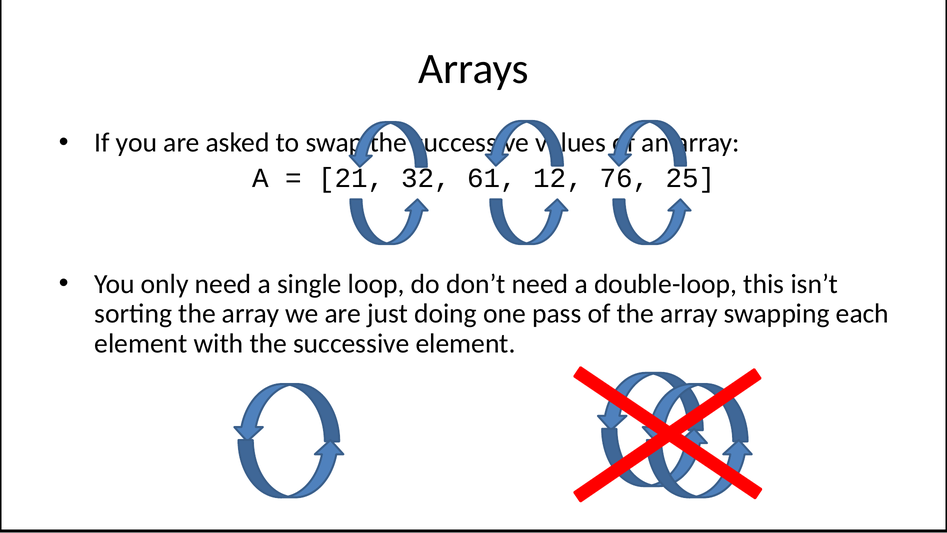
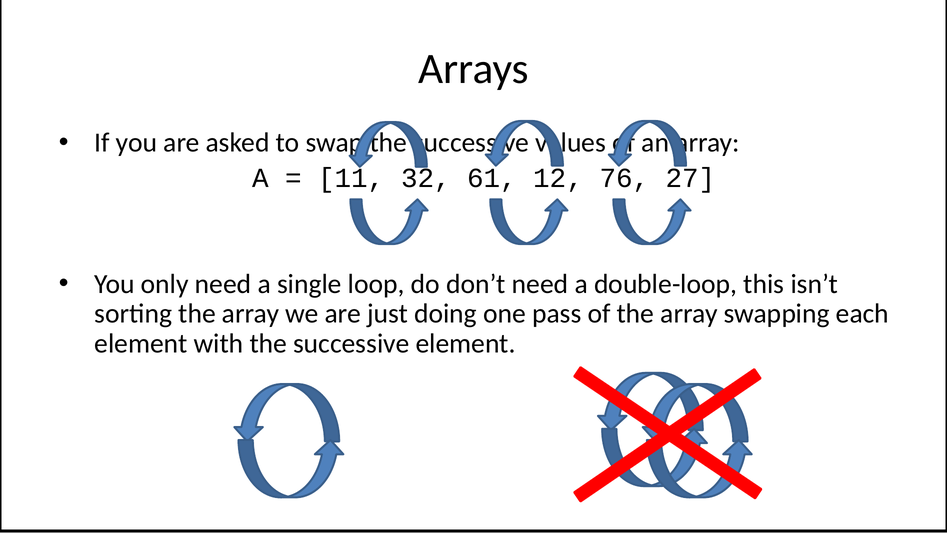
21: 21 -> 11 (351, 178)
25: 25 -> 27 (691, 178)
